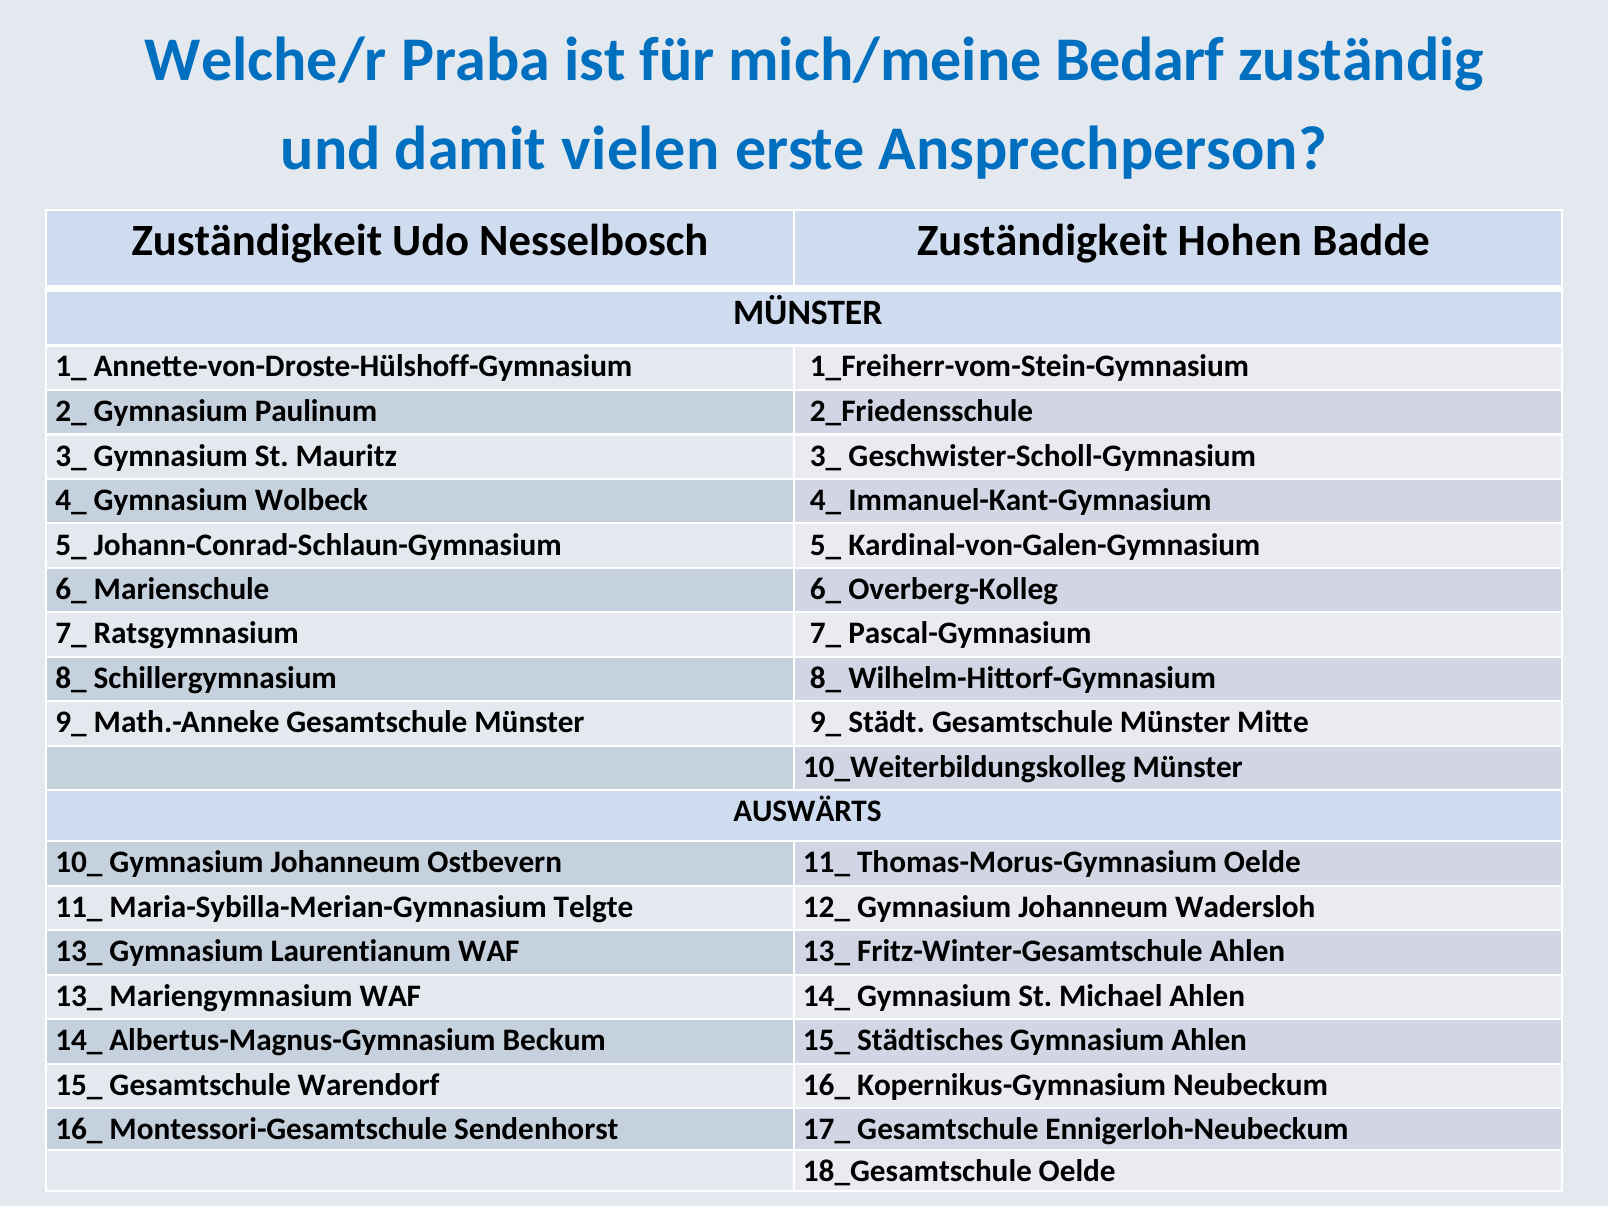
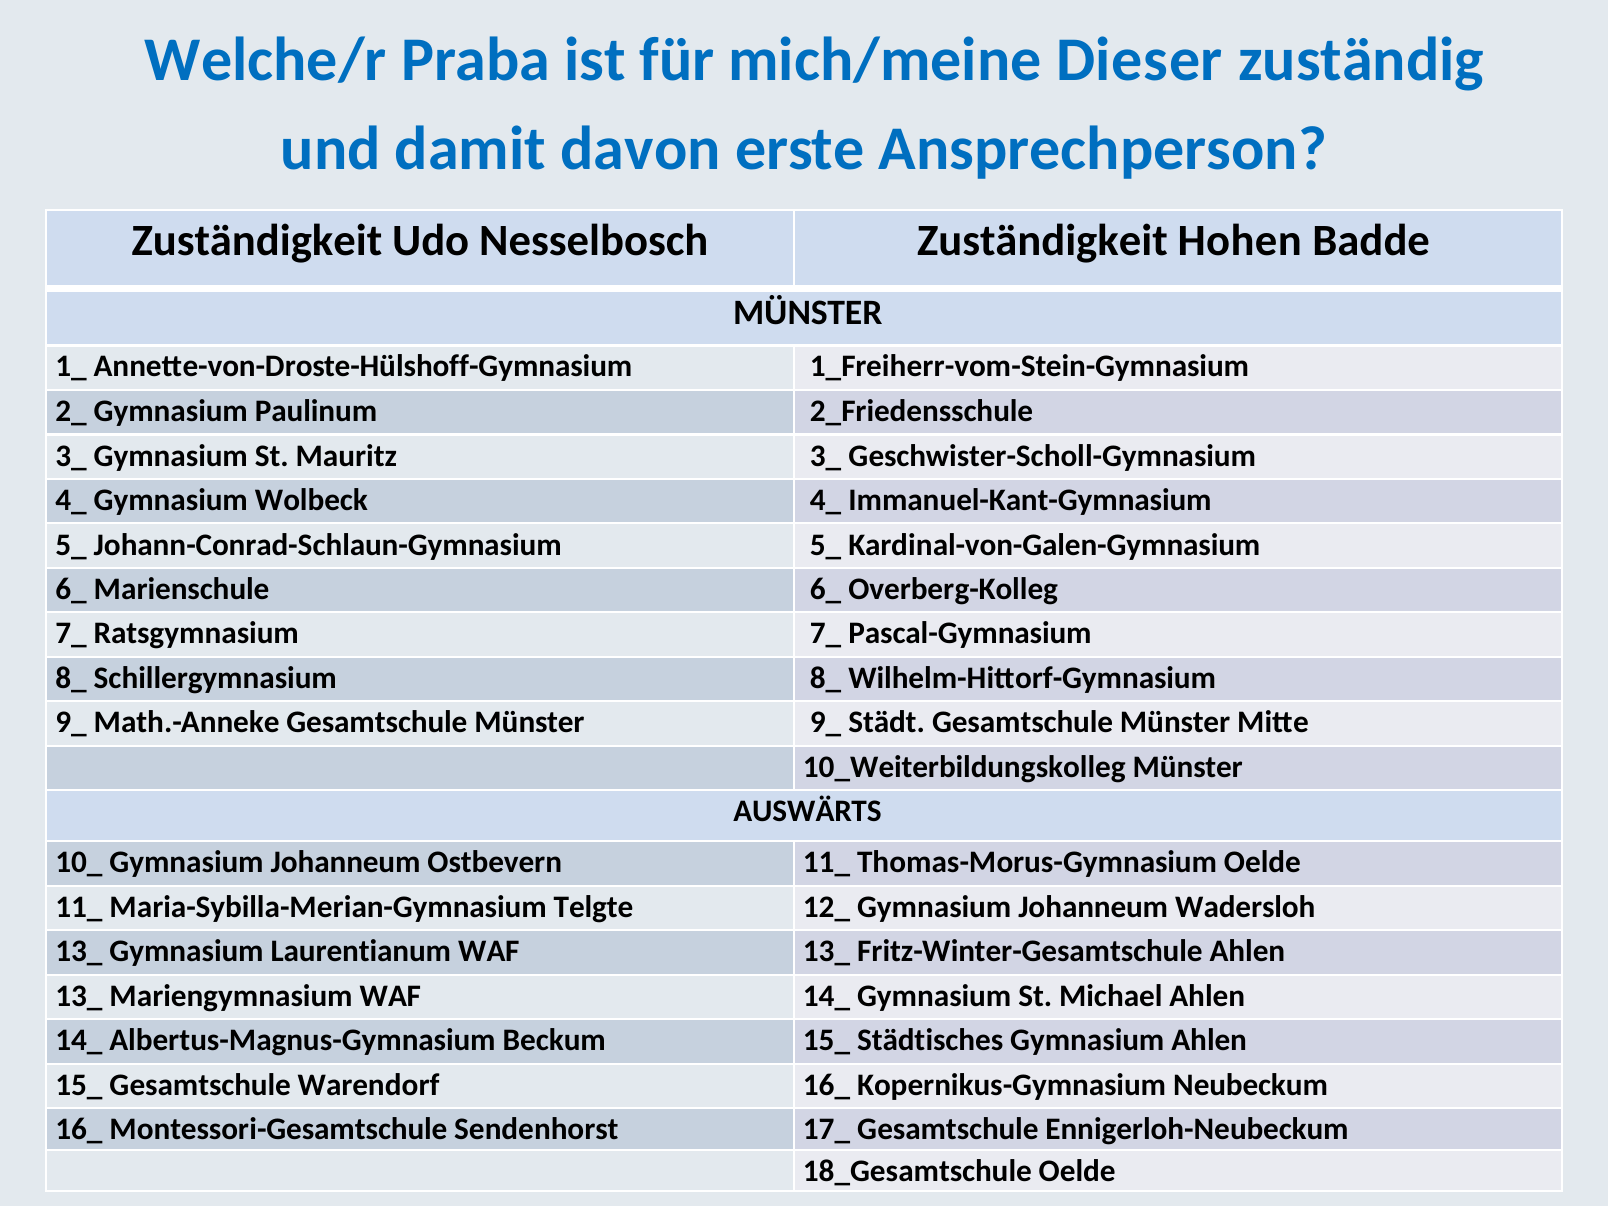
Bedarf: Bedarf -> Dieser (1140, 60)
vielen: vielen -> davon (641, 149)
